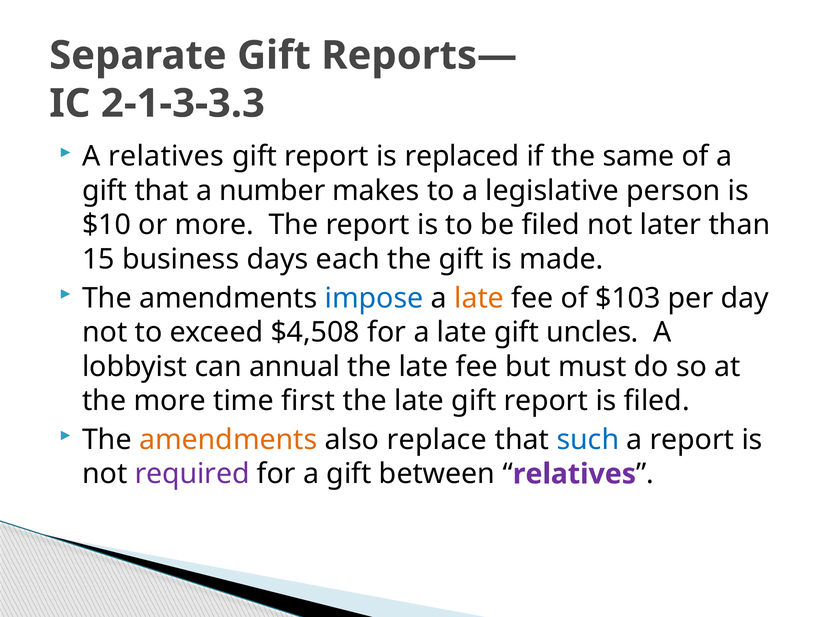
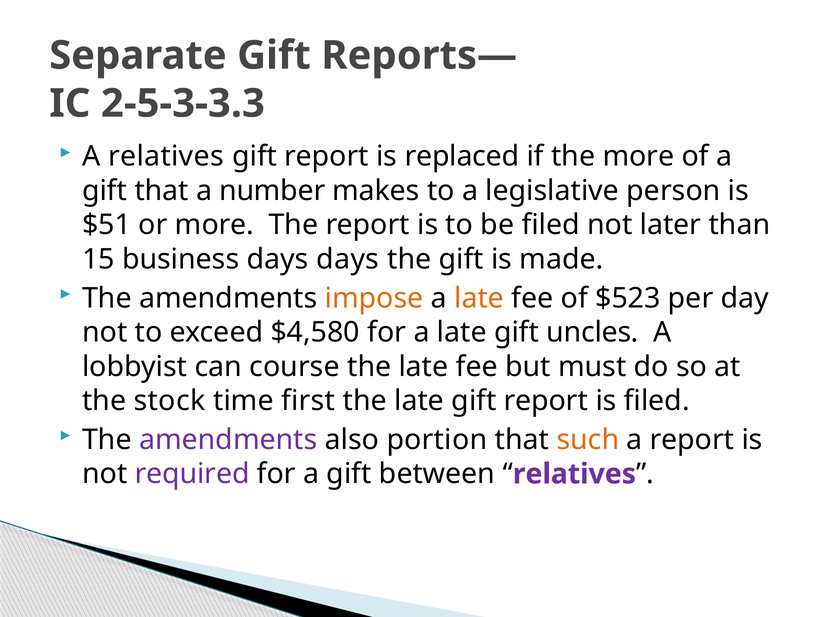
2-1-3-3.3: 2-1-3-3.3 -> 2-5-3-3.3 (183, 104)
the same: same -> more (638, 157)
$10: $10 -> $51 (107, 225)
days each: each -> days (348, 259)
impose colour: blue -> orange (374, 298)
$103: $103 -> $523 (628, 298)
$4,508: $4,508 -> $4,580 (315, 333)
annual: annual -> course (295, 367)
the more: more -> stock (170, 401)
amendments colour: orange -> purple (228, 440)
replace: replace -> portion (437, 440)
such colour: blue -> orange (588, 440)
